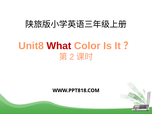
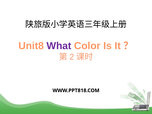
What colour: red -> purple (59, 46)
